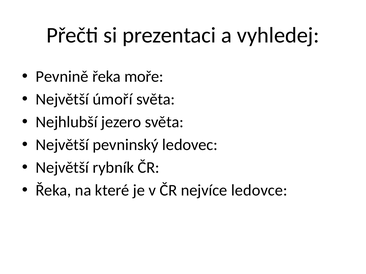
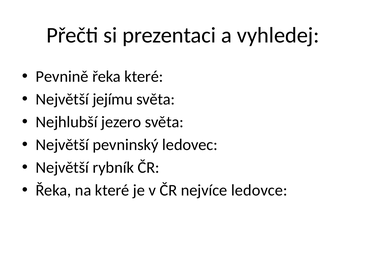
řeka moře: moře -> které (144, 77)
úmoří: úmoří -> jejímu (113, 100)
